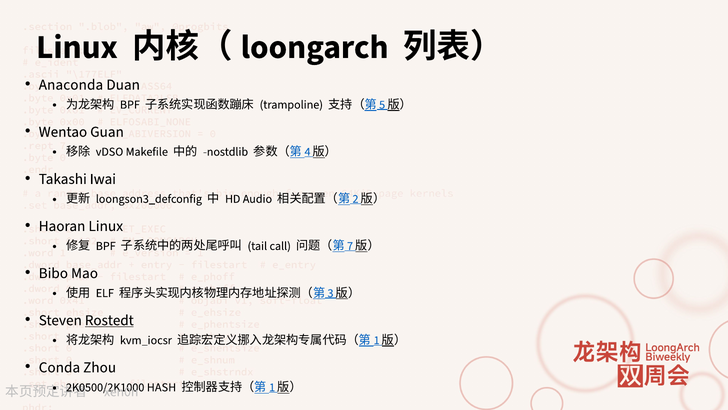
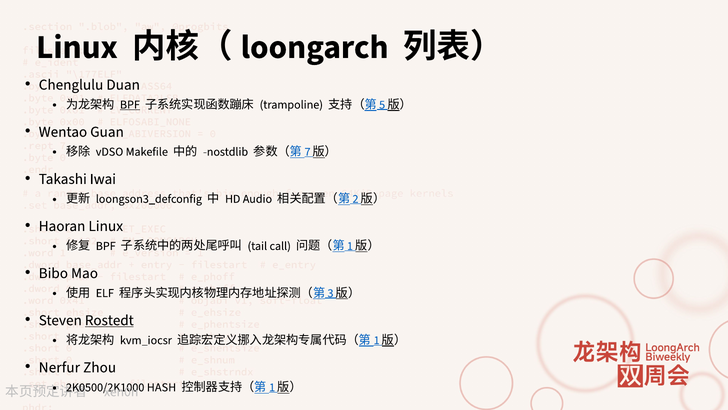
Anaconda: Anaconda -> Chenglulu (71, 85)
BPF underline: none -> present (130, 104)
4: 4 -> 7 (308, 152)
7: 7 -> 1 (350, 246)
Conda: Conda -> Nerfur (59, 367)
